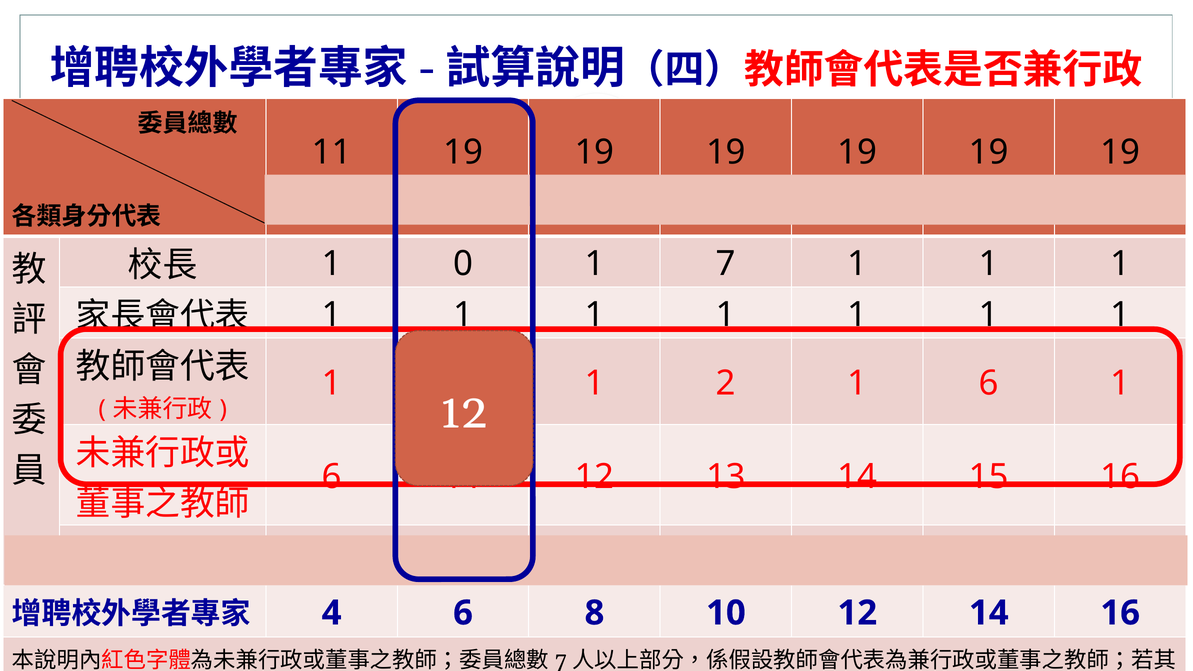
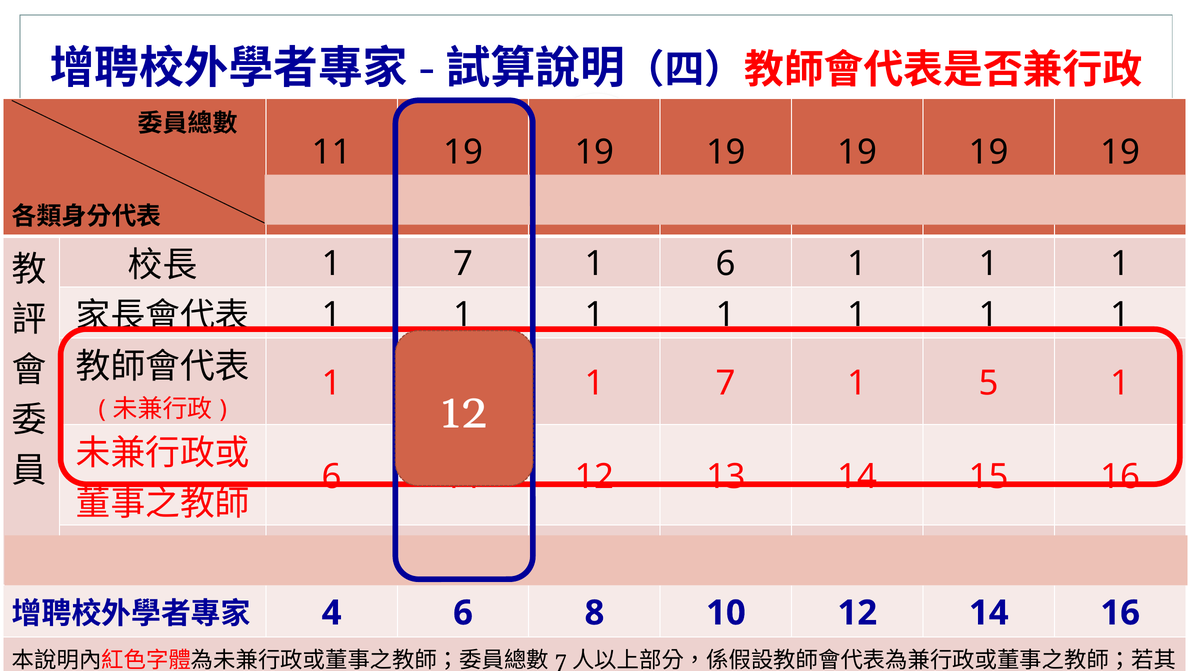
0: 0 -> 7 (463, 264)
1 7: 7 -> 6 (726, 264)
2: 2 -> 7 (726, 383)
1 6: 6 -> 5 (989, 383)
